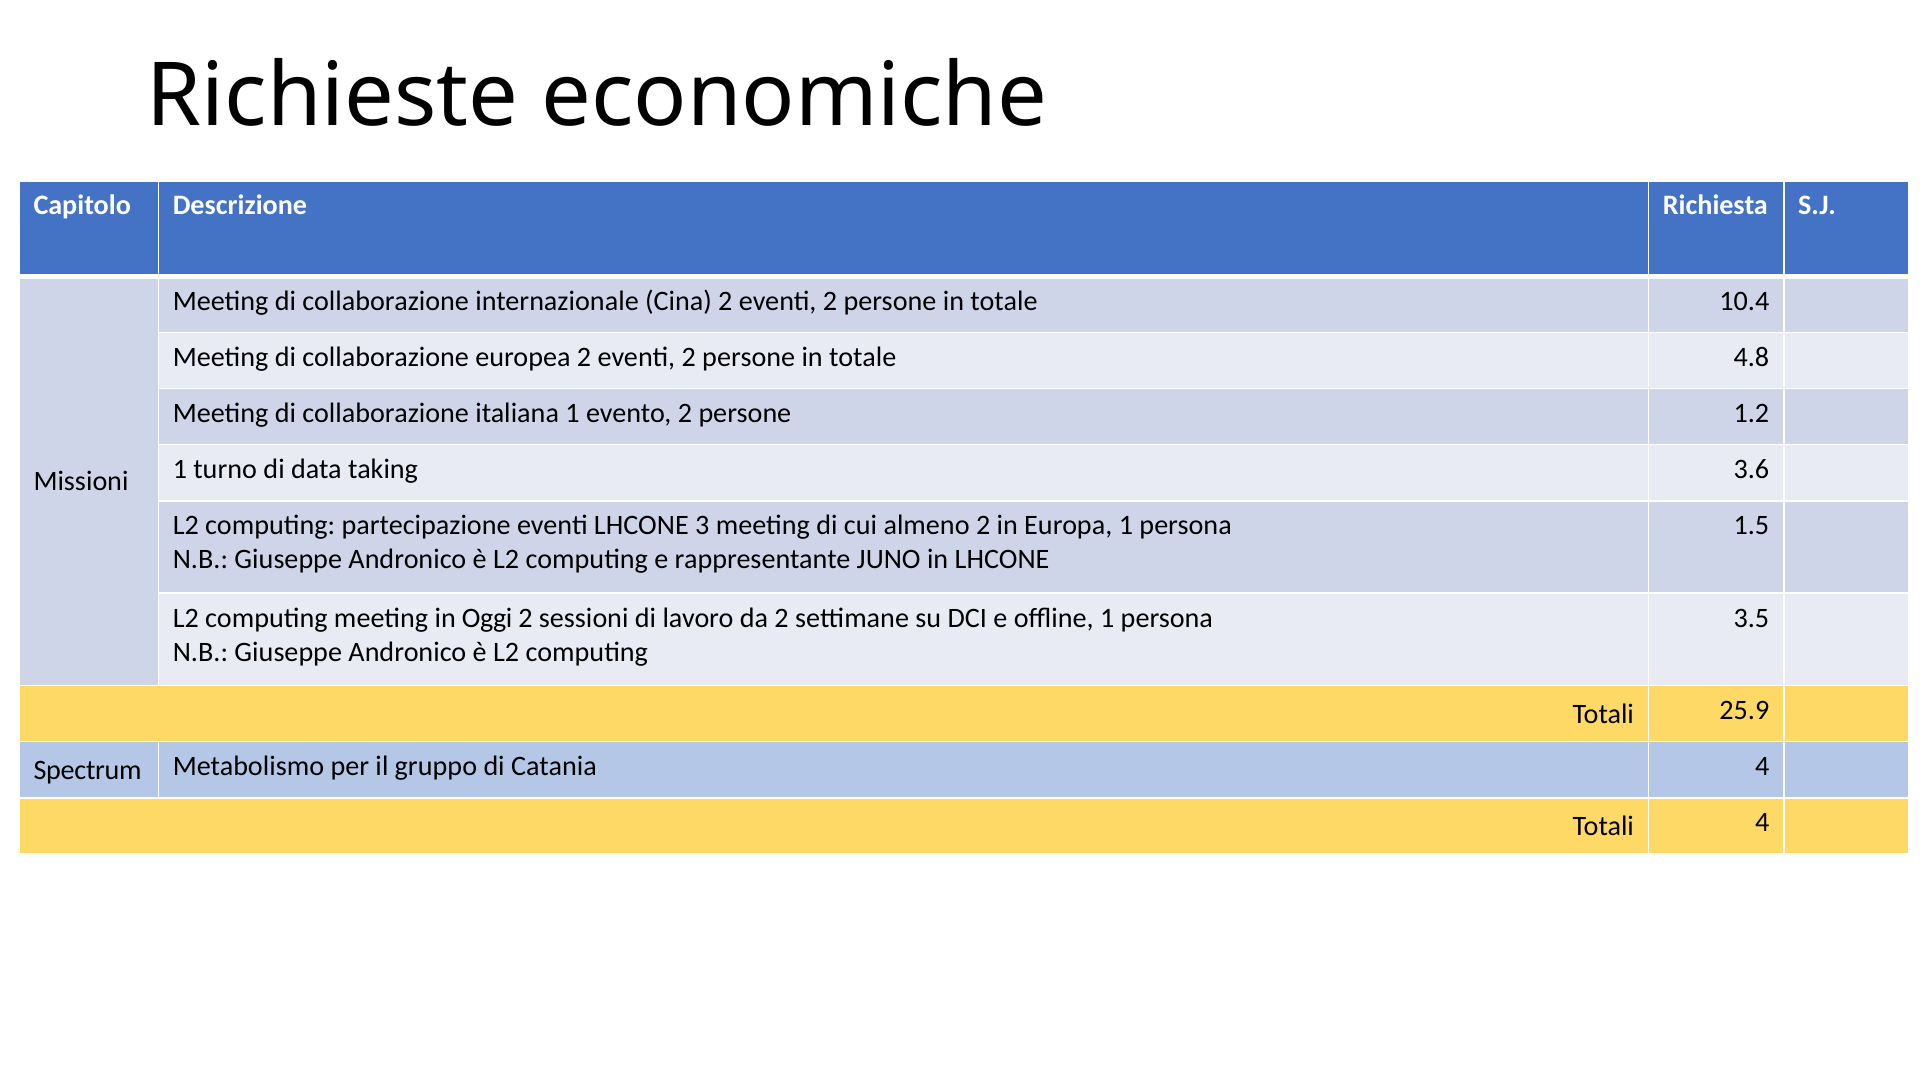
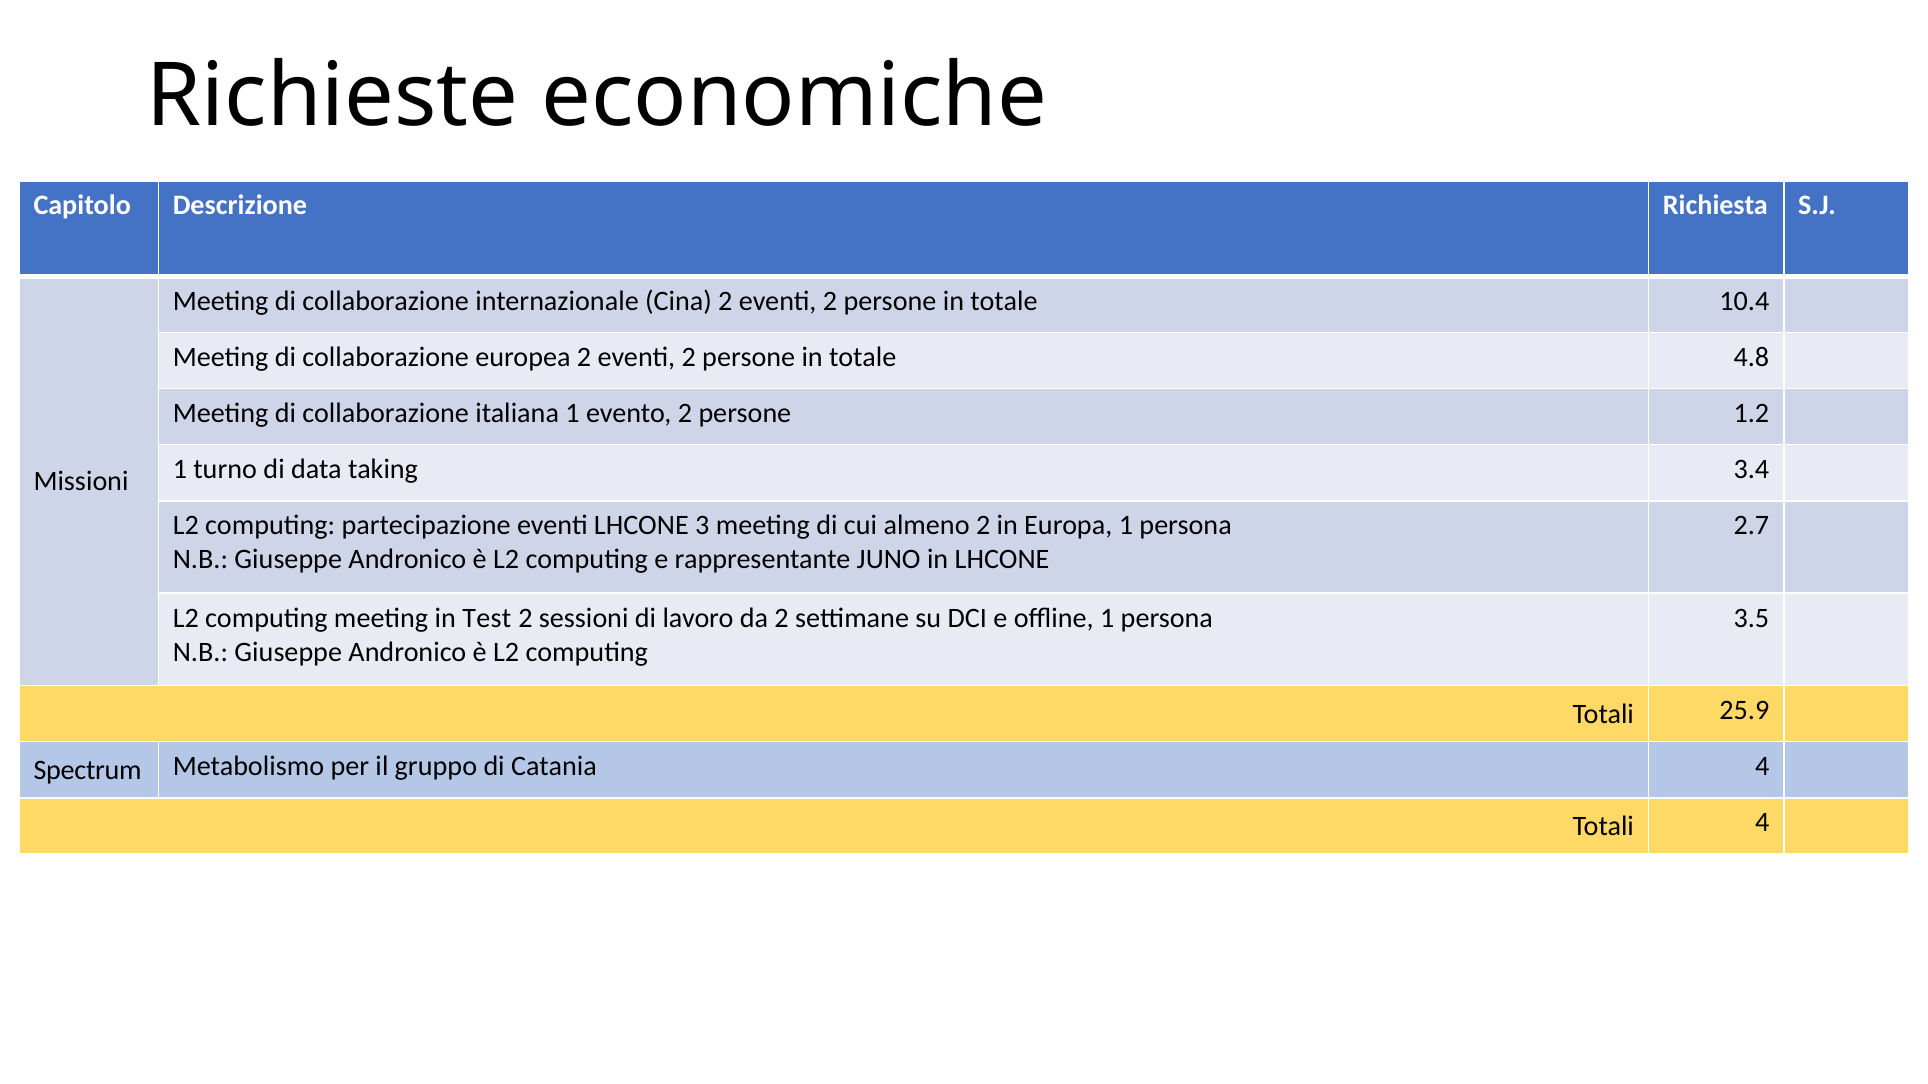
3.6: 3.6 -> 3.4 (1751, 470)
1.5: 1.5 -> 2.7 (1751, 526)
Oggi: Oggi -> Test (487, 618)
